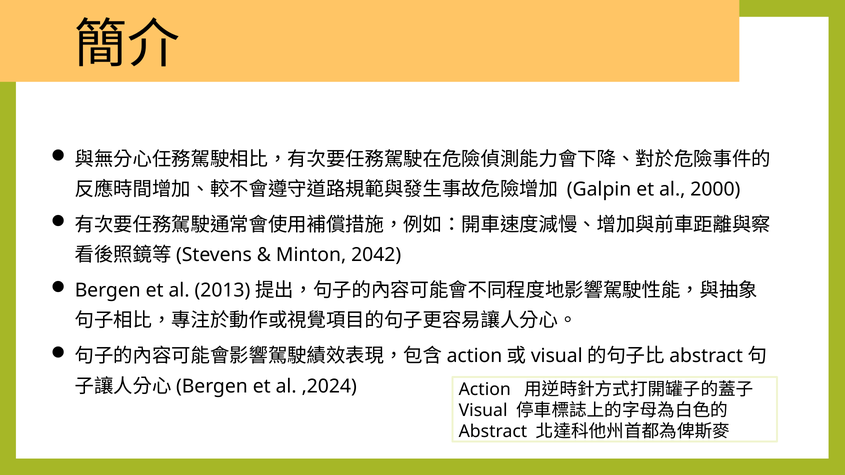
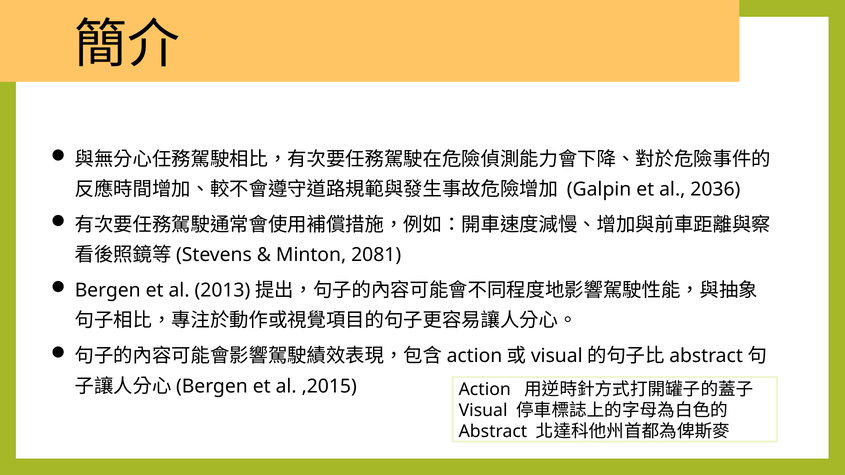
2000: 2000 -> 2036 (715, 189)
2042: 2042 -> 2081 (376, 255)
,2024: ,2024 -> ,2015 (329, 386)
